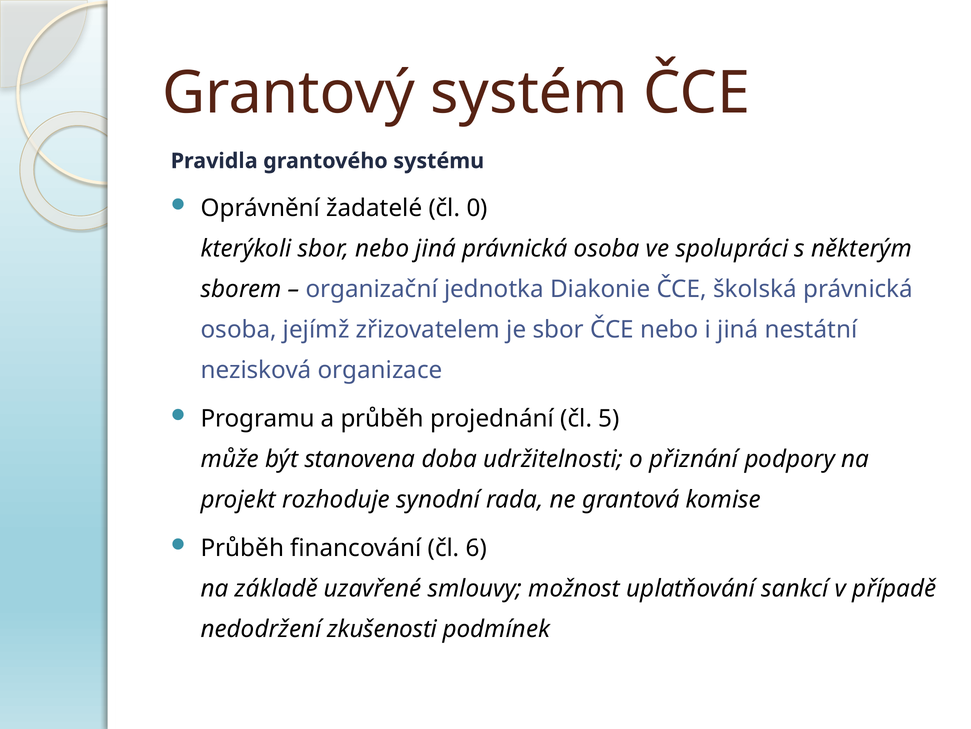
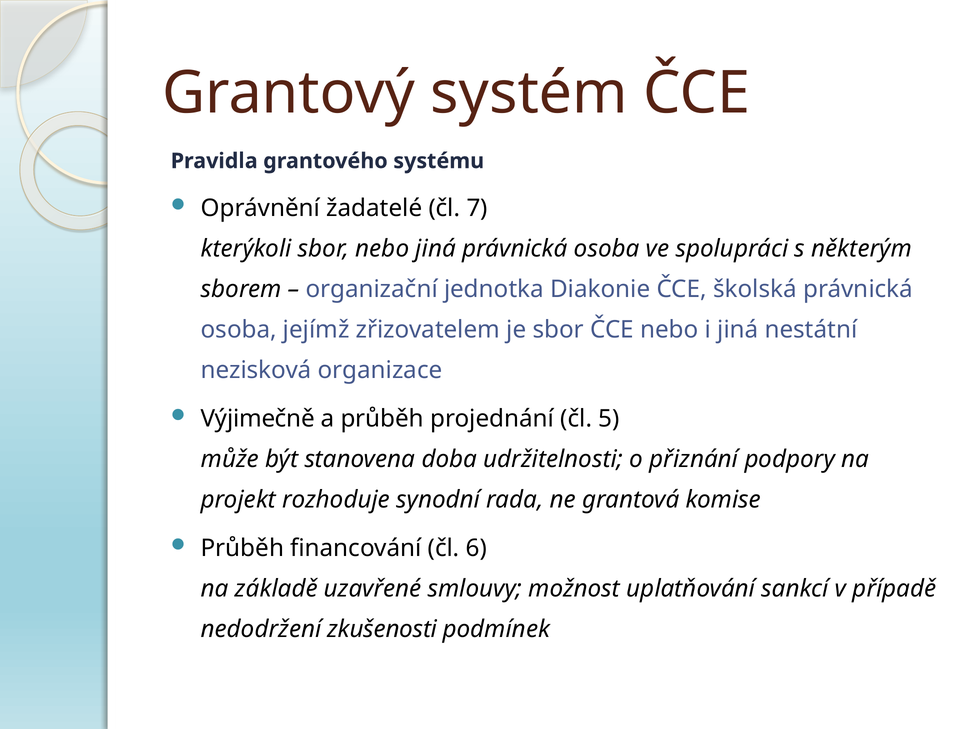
0: 0 -> 7 (477, 208)
Programu: Programu -> Výjimečně (258, 418)
